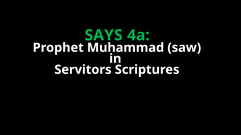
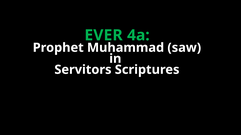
SAYS: SAYS -> EVER (104, 35)
